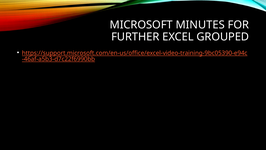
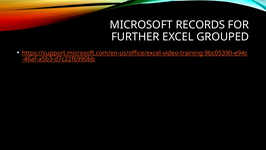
MINUTES: MINUTES -> RECORDS (200, 25)
